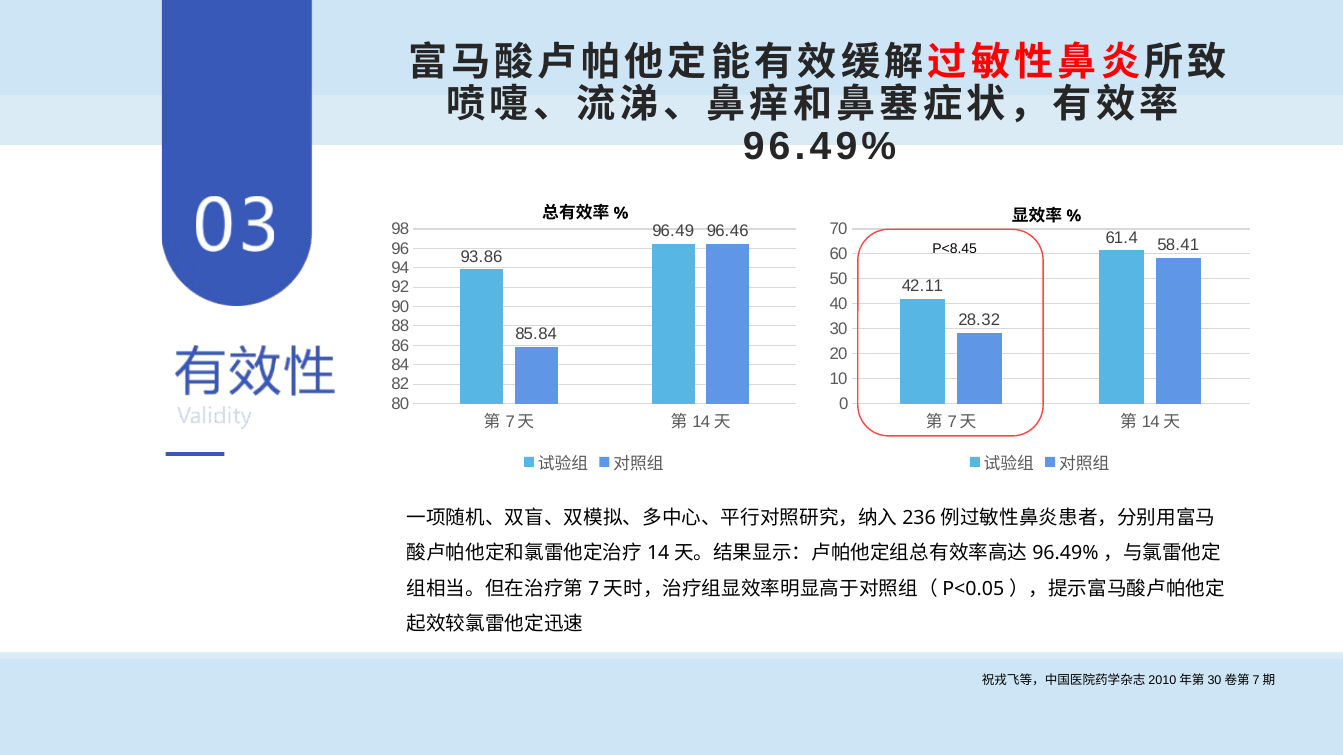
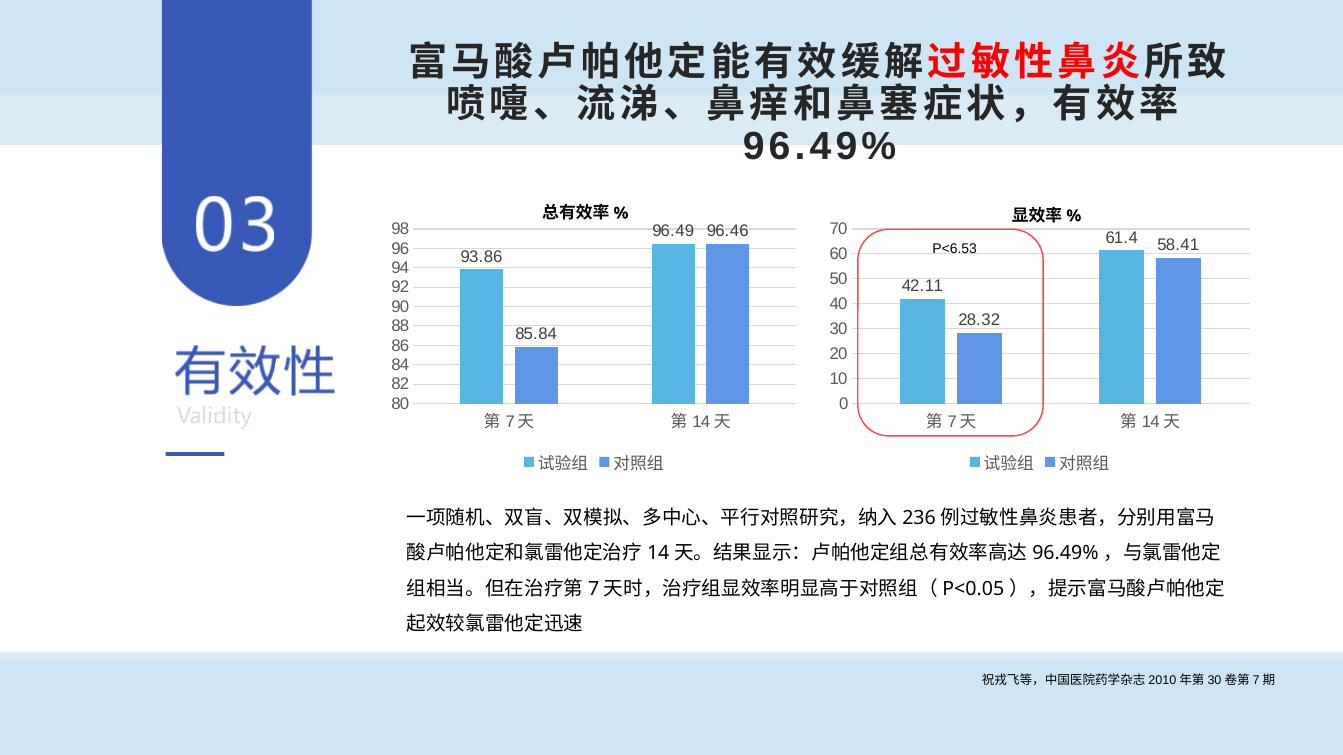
P<8.45: P<8.45 -> P<6.53 (955, 249)
